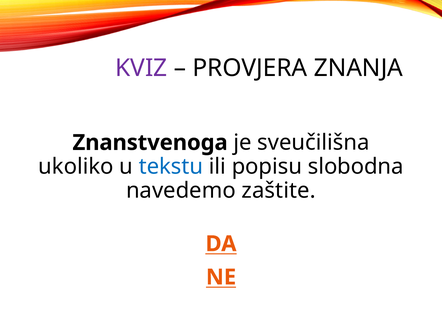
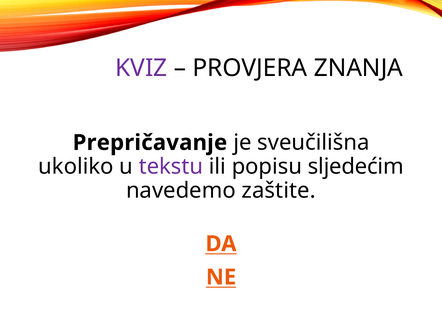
Znanstvenoga: Znanstvenoga -> Prepričavanje (150, 142)
tekstu colour: blue -> purple (171, 166)
slobodna: slobodna -> sljedećim (356, 166)
